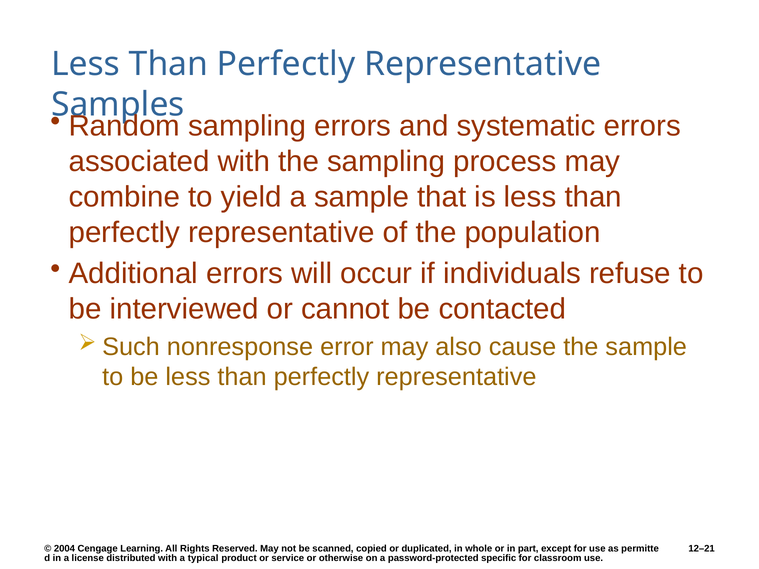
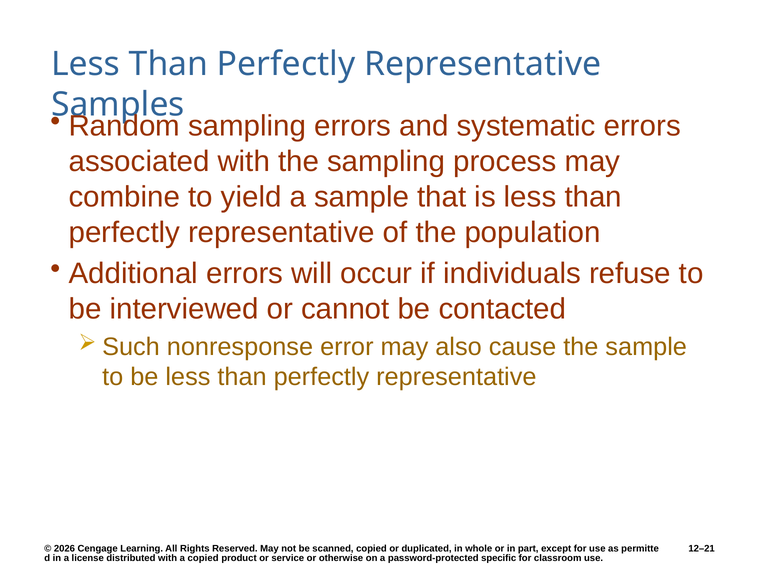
2004: 2004 -> 2026 (64, 549)
a typical: typical -> copied (203, 559)
